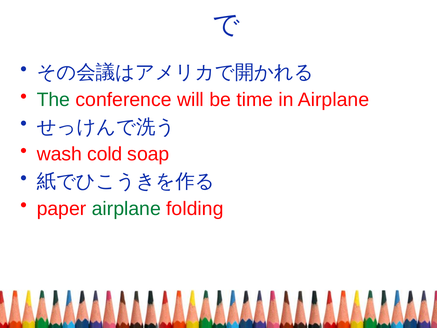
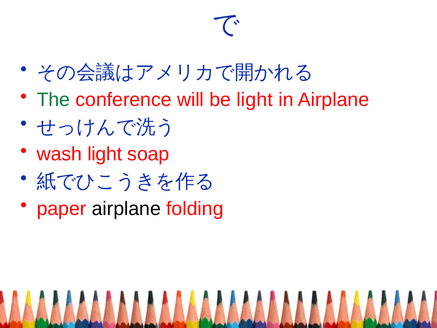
be time: time -> light (255, 100)
wash cold: cold -> light (105, 154)
airplane colour: green -> black (126, 208)
